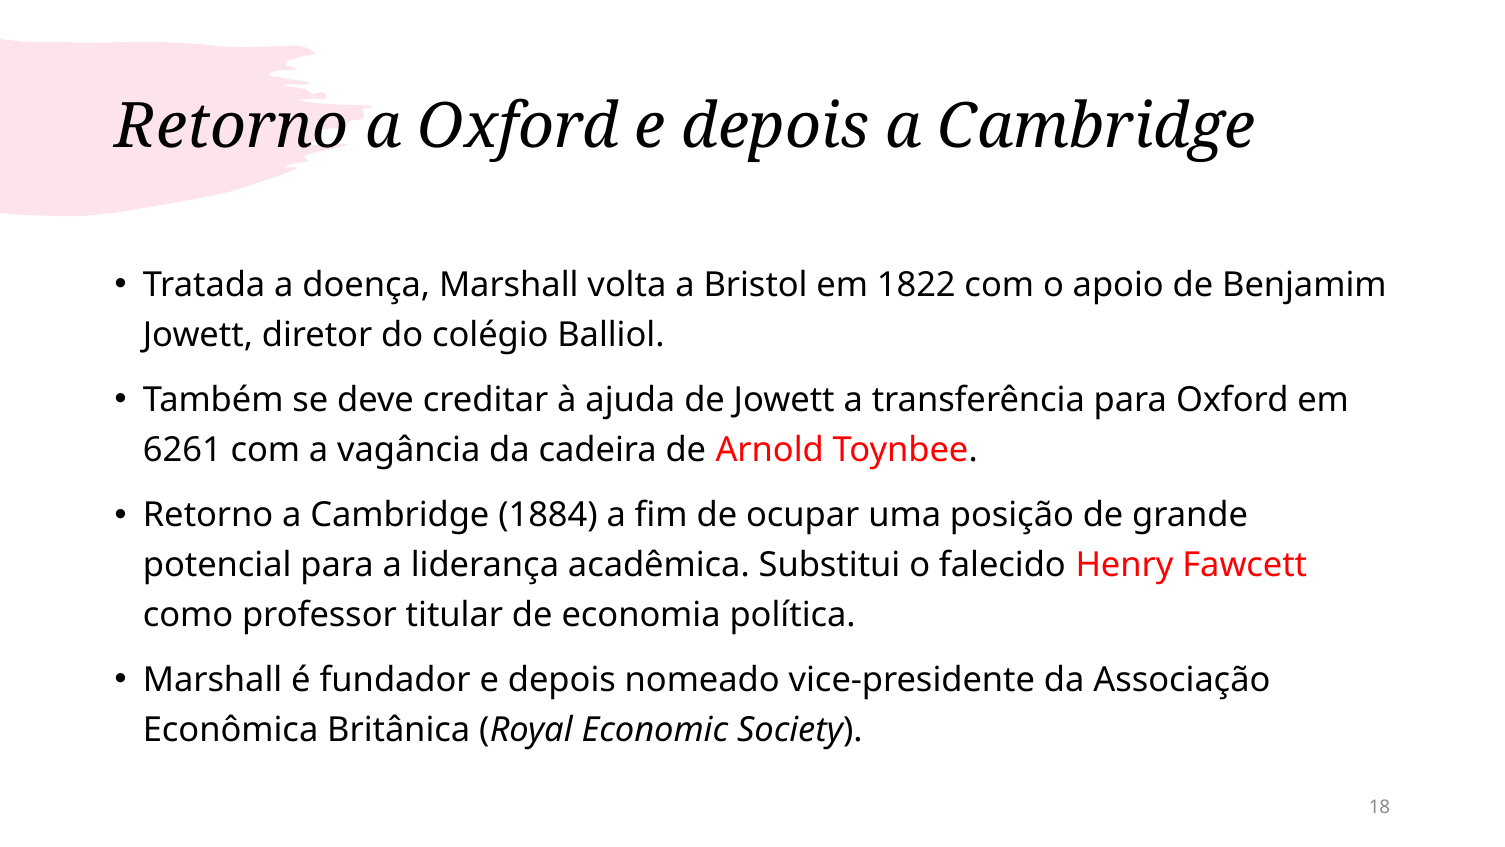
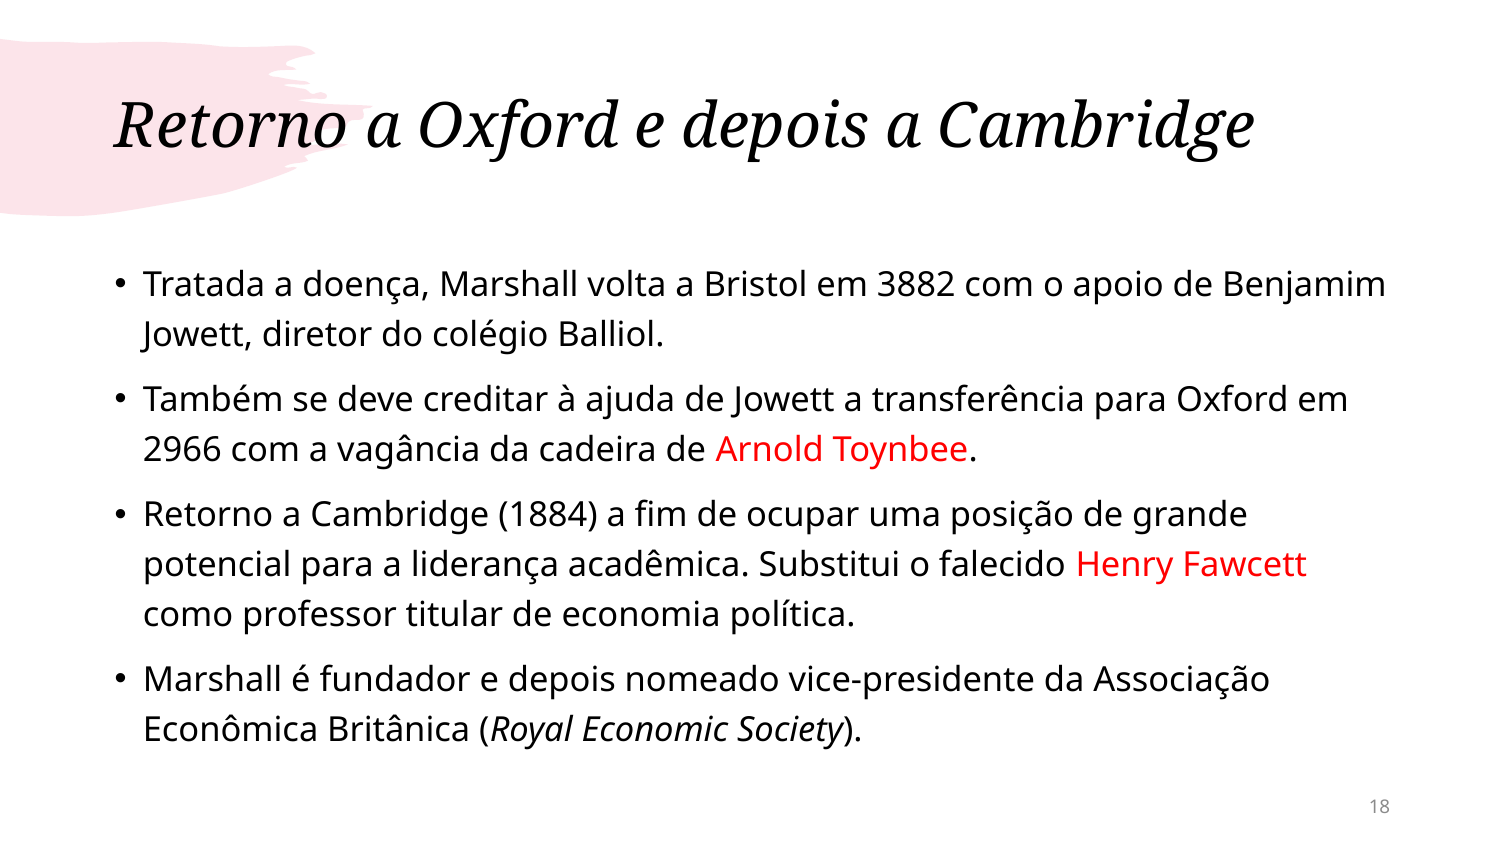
1822: 1822 -> 3882 (916, 285)
6261: 6261 -> 2966 (182, 450)
